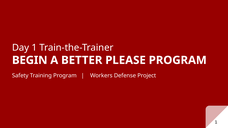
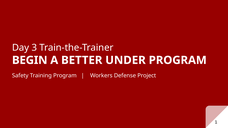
Day 1: 1 -> 3 (34, 48)
PLEASE: PLEASE -> UNDER (126, 60)
